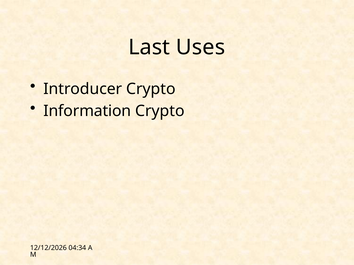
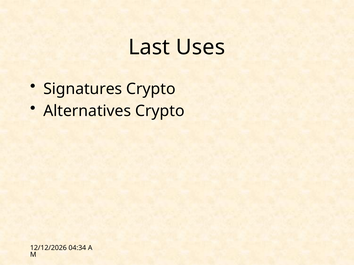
Introducer: Introducer -> Signatures (83, 89)
Information: Information -> Alternatives (87, 111)
